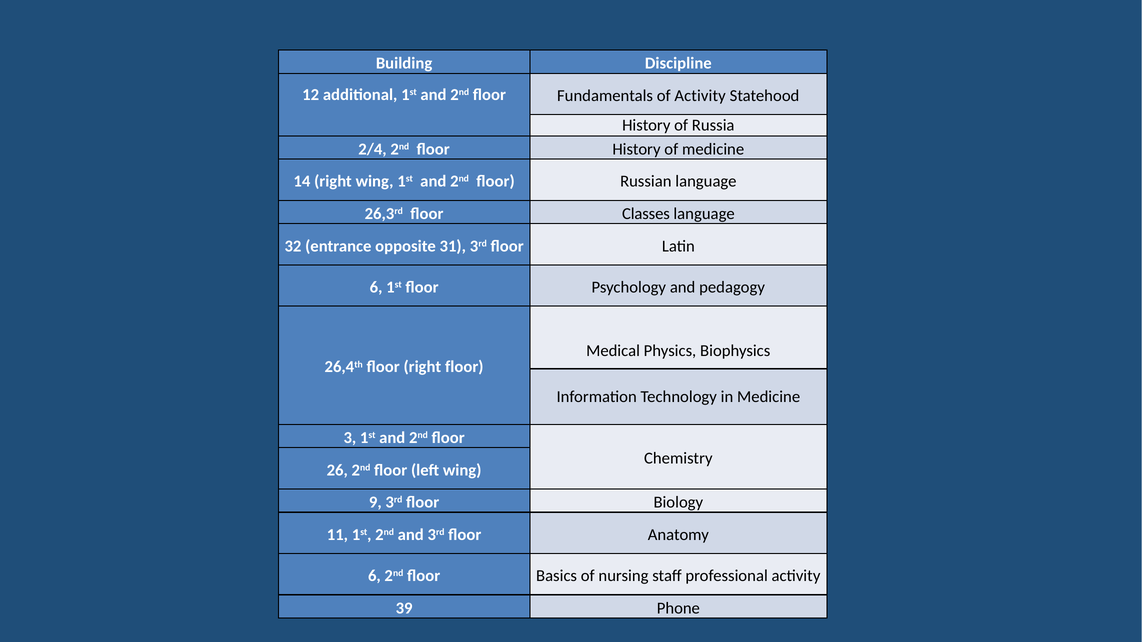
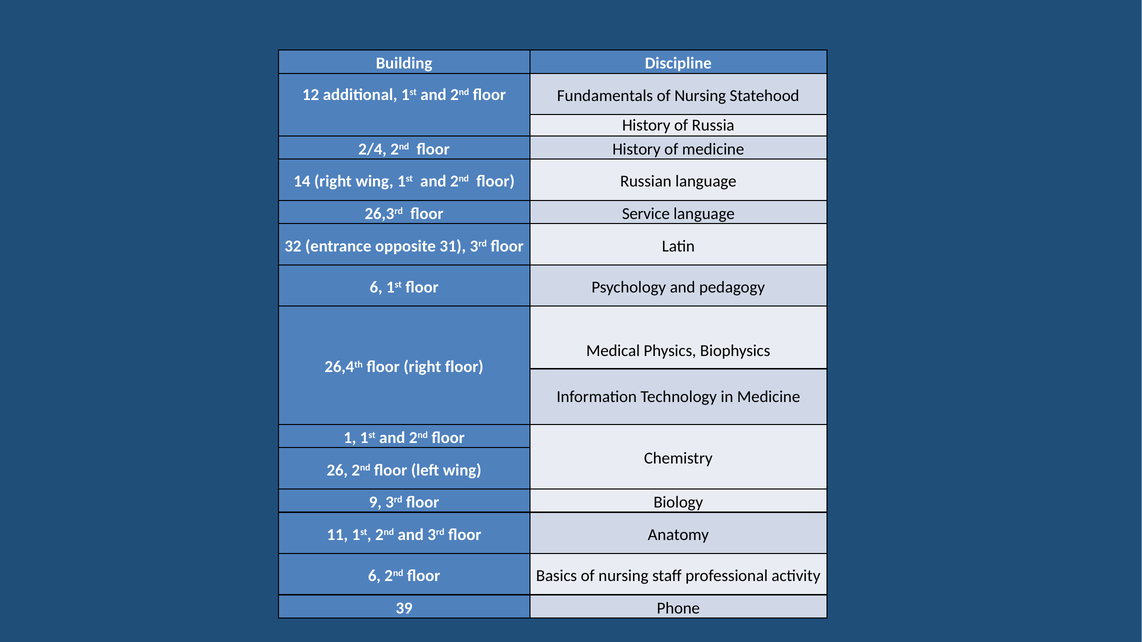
Fundamentals of Activity: Activity -> Nursing (700, 96)
Classes: Classes -> Service (646, 214)
3: 3 -> 1 (350, 438)
